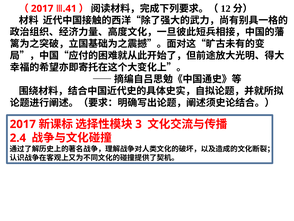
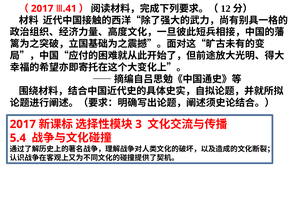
2.4: 2.4 -> 5.4 (18, 138)
